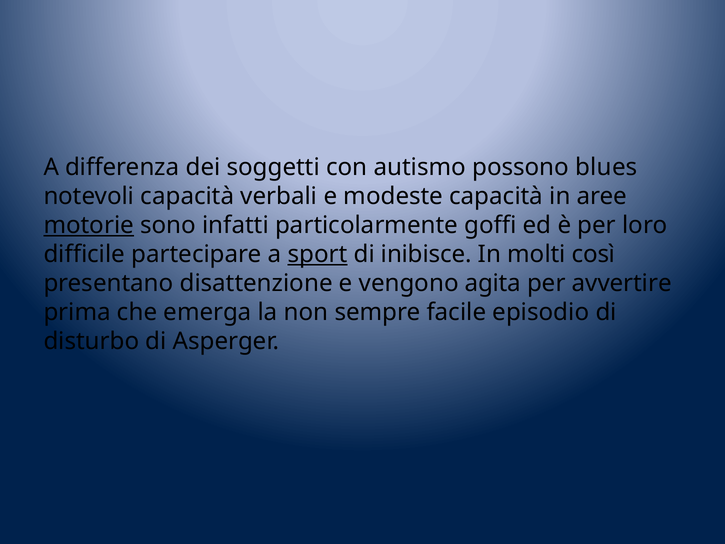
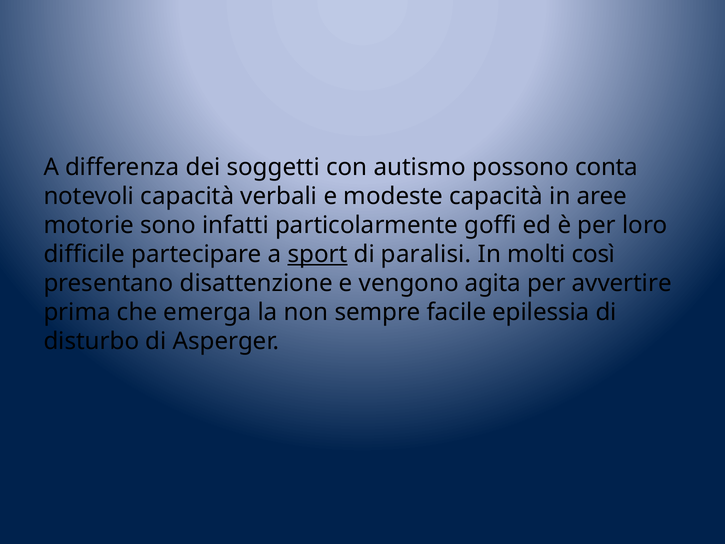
blues: blues -> conta (607, 167)
motorie underline: present -> none (89, 225)
inibisce: inibisce -> paralisi (426, 254)
episodio: episodio -> epilessia (541, 312)
